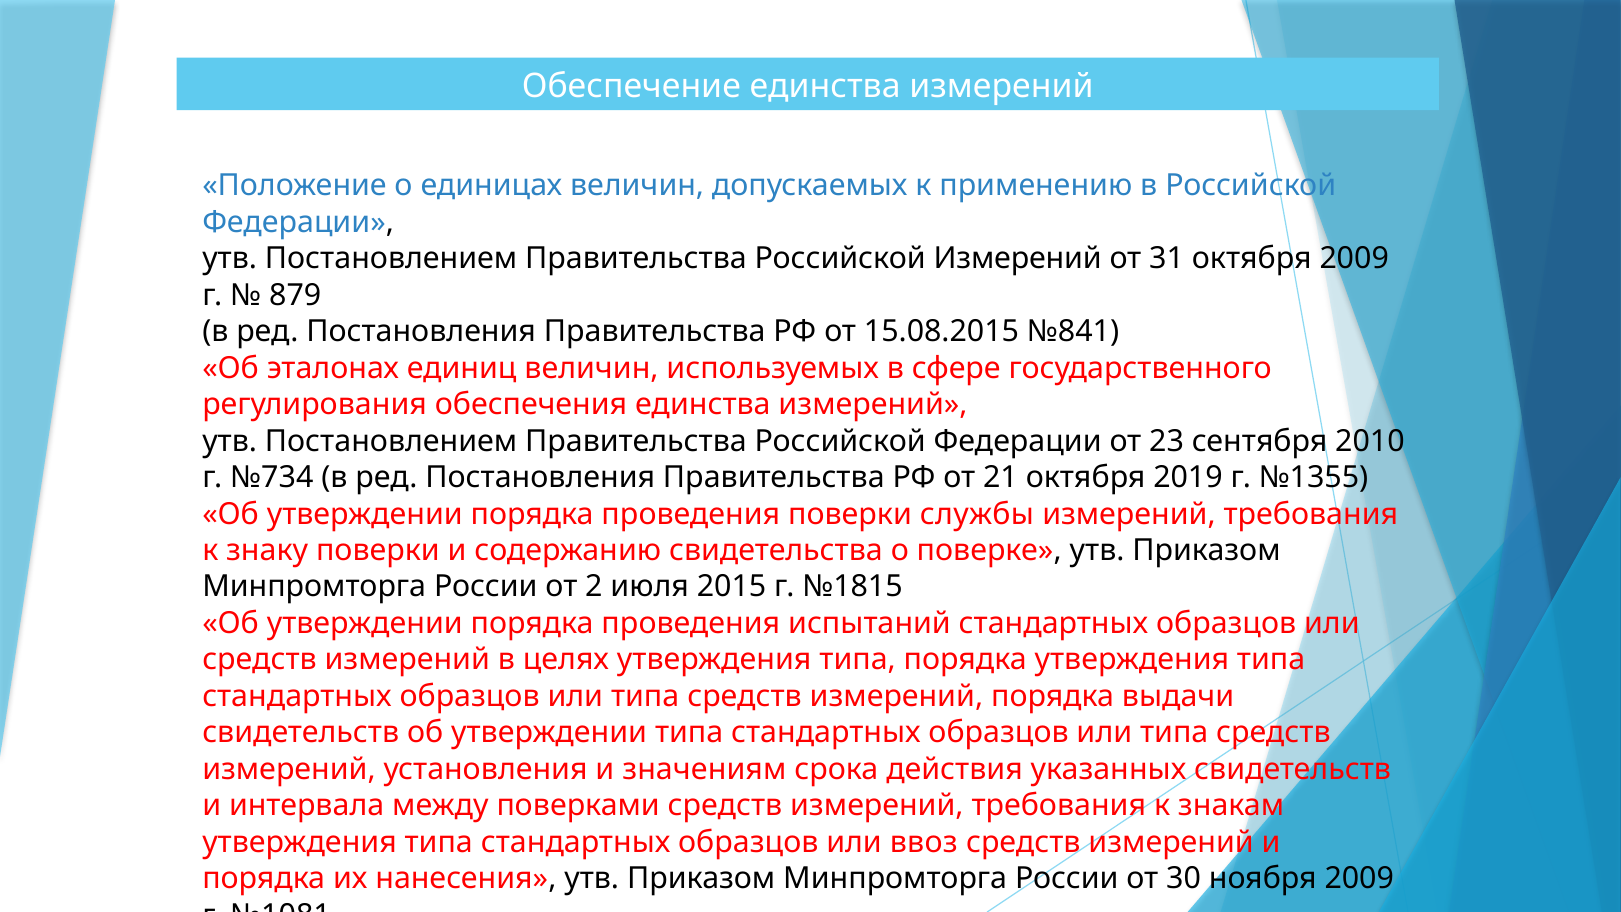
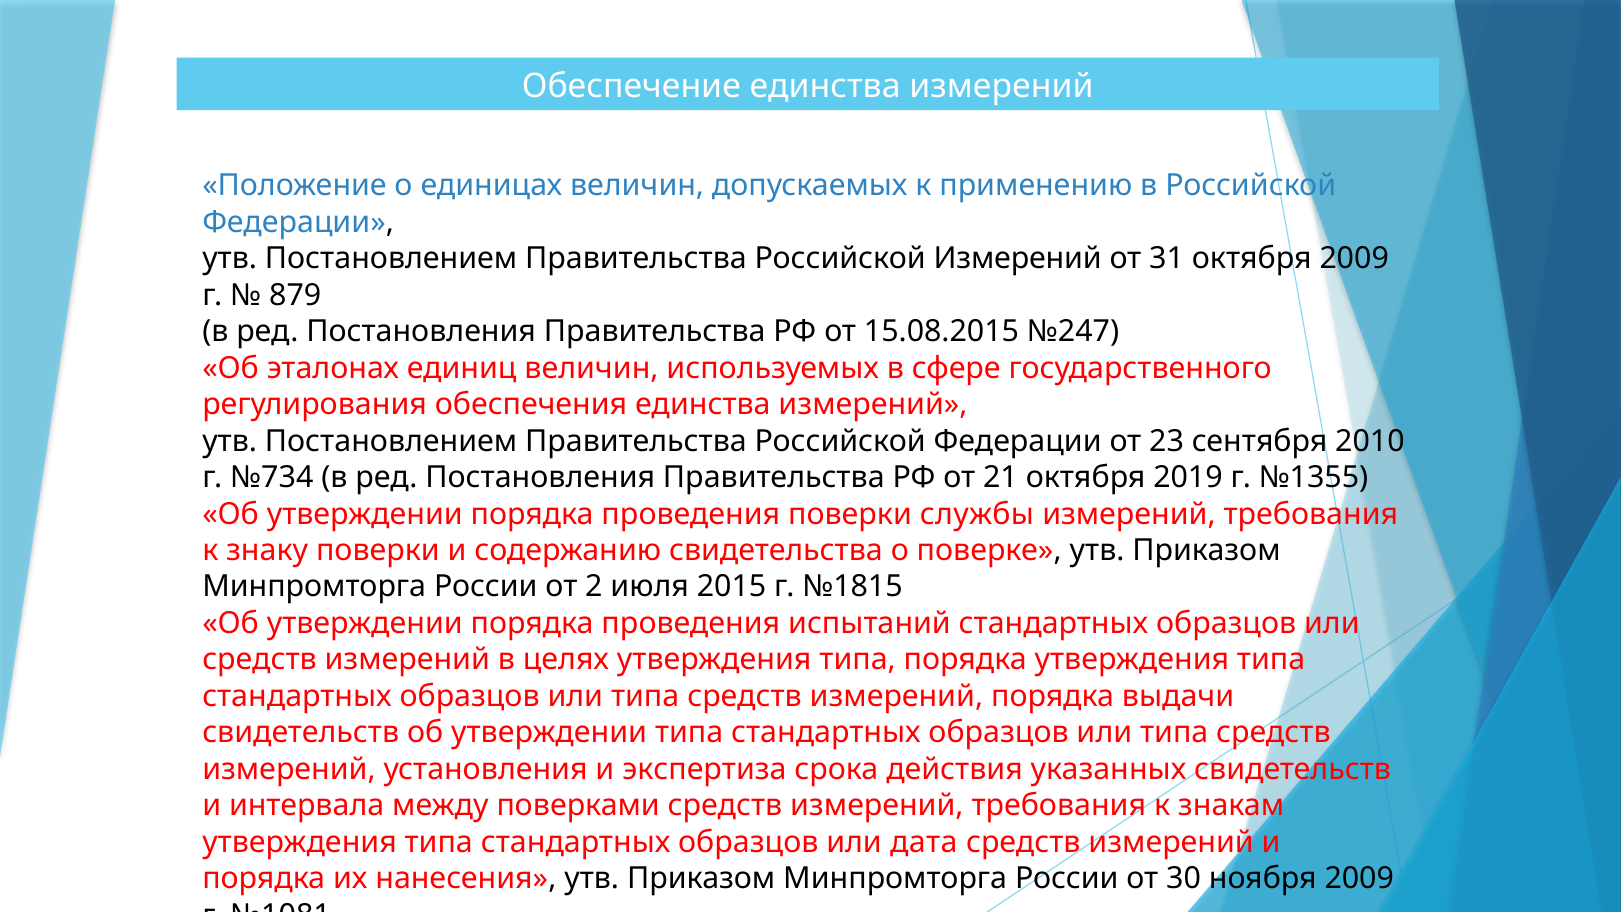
№841: №841 -> №247 (1073, 332)
значениям: значениям -> экспертиза (704, 769)
ввоз: ввоз -> дата (924, 842)
